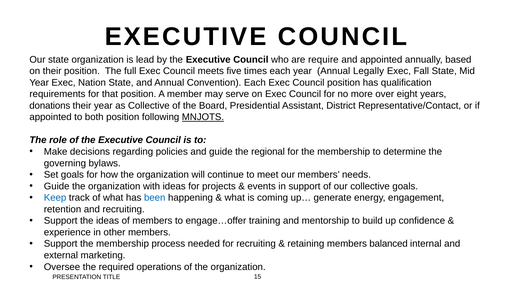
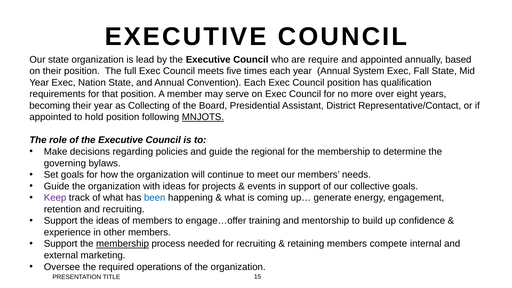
Legally: Legally -> System (369, 71)
donations: donations -> becoming (50, 106)
as Collective: Collective -> Collecting (149, 106)
both: both -> hold (94, 117)
Keep colour: blue -> purple (55, 198)
membership underline: none -> present (123, 244)
balanced: balanced -> compete (388, 244)
